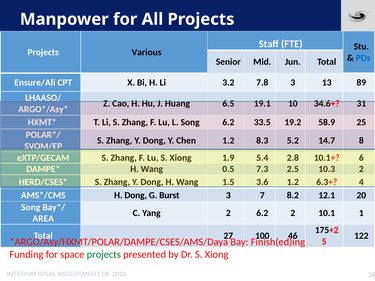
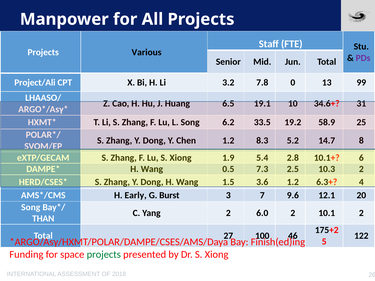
PDs colour: blue -> purple (363, 58)
Ensure/Ali: Ensure/Ali -> Project/Ali (35, 83)
7.8 3: 3 -> 0 (293, 83)
89: 89 -> 99 (361, 83)
H Dong: Dong -> Early (136, 195)
8.2: 8.2 -> 9.6 (293, 195)
2 6.2: 6.2 -> 6.0 (262, 213)
10.1 1: 1 -> 2 (361, 213)
AREA: AREA -> THAN (43, 219)
